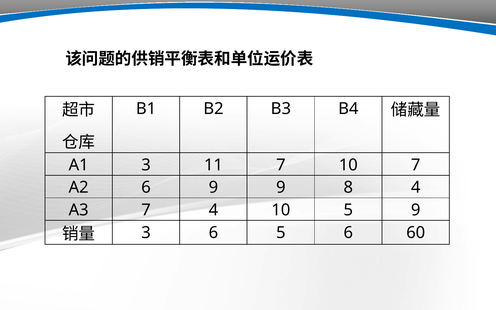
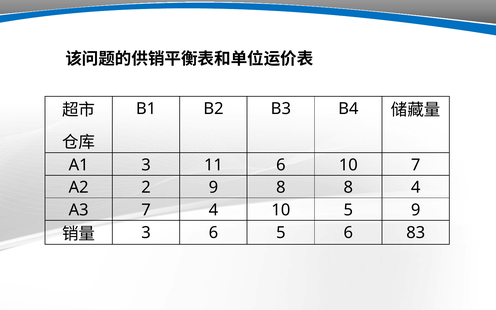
11 7: 7 -> 6 (281, 165)
A2 6: 6 -> 2 (146, 187)
9 9: 9 -> 8 (281, 187)
60: 60 -> 83 (416, 233)
